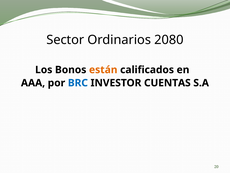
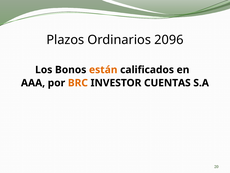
Sector: Sector -> Plazos (65, 40)
2080: 2080 -> 2096 (169, 40)
BRC colour: blue -> orange (78, 83)
